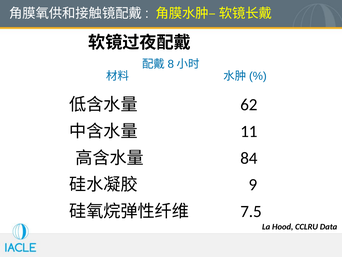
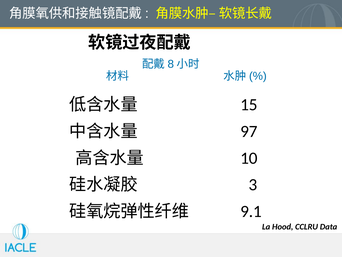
62: 62 -> 15 (249, 104)
11: 11 -> 97 (249, 131)
84: 84 -> 10 (249, 158)
9: 9 -> 3 (253, 184)
7.5: 7.5 -> 9.1 (251, 211)
